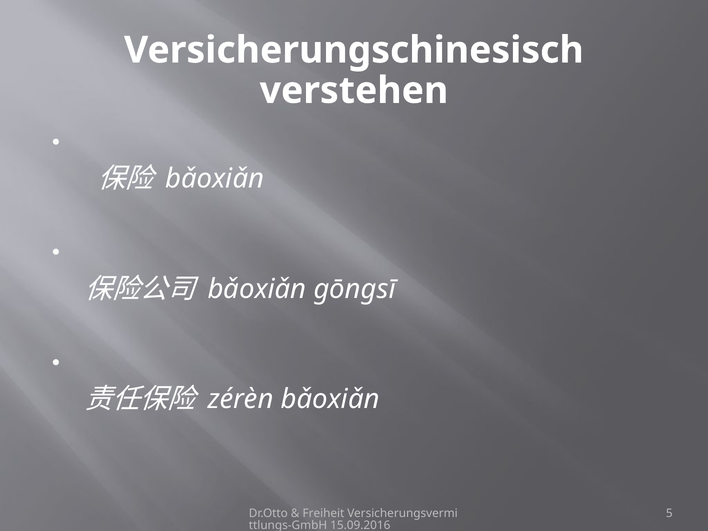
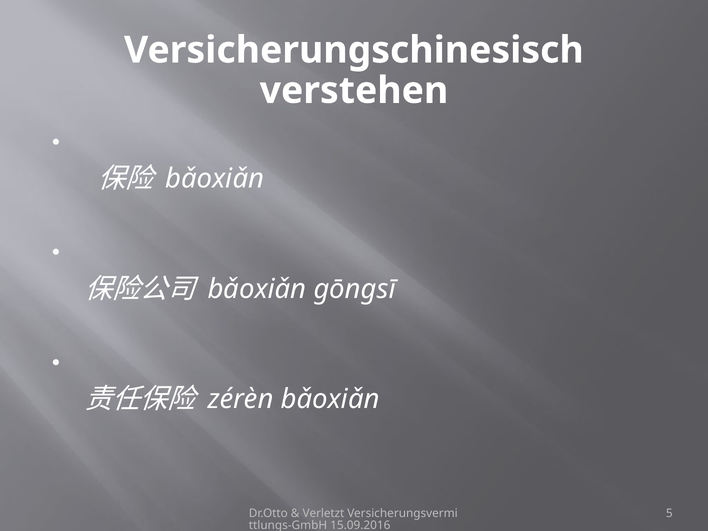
Freiheit: Freiheit -> Verletzt (323, 513)
